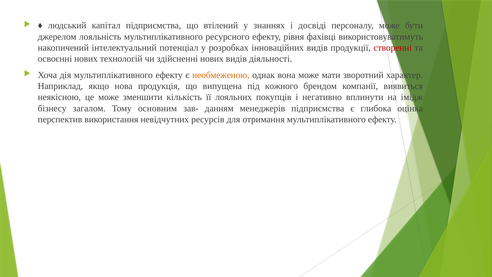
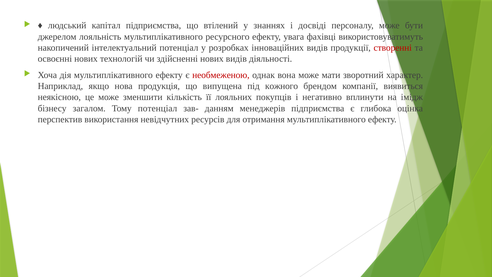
рівня: рівня -> увага (294, 37)
необмеженою colour: orange -> red (221, 75)
Тому основним: основним -> потенціал (158, 108)
